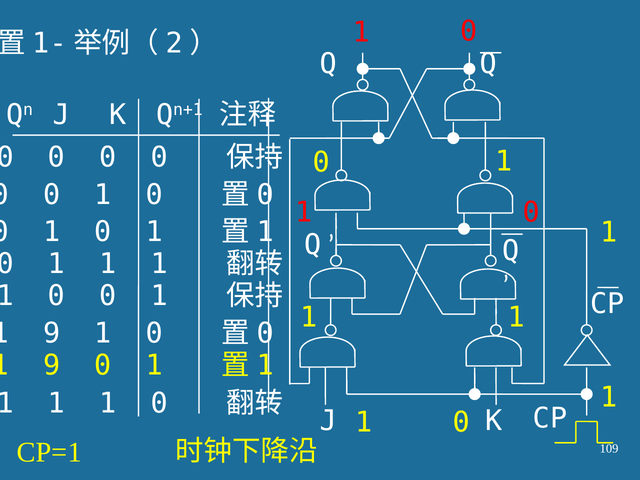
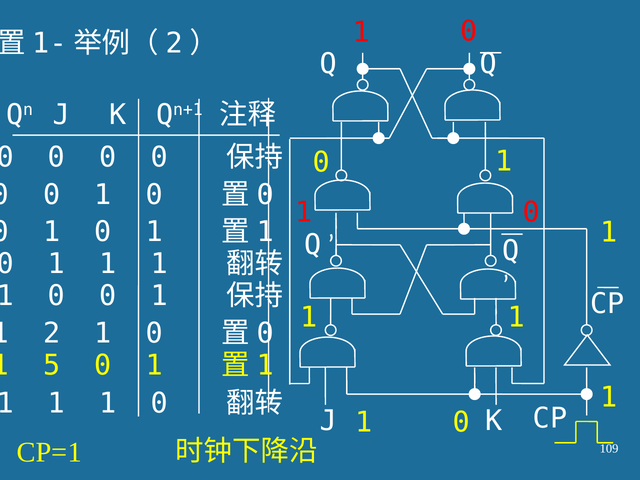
9: 9 -> 2 (52, 333)
9: 9 -> 5 (52, 365)
